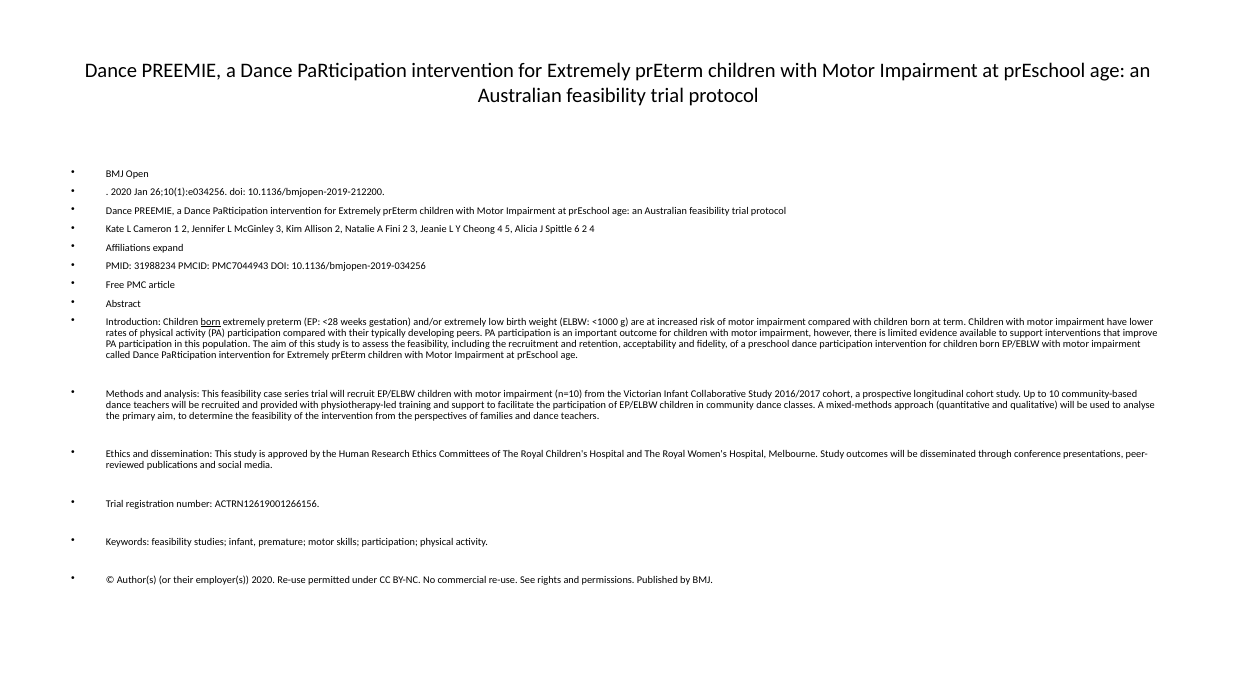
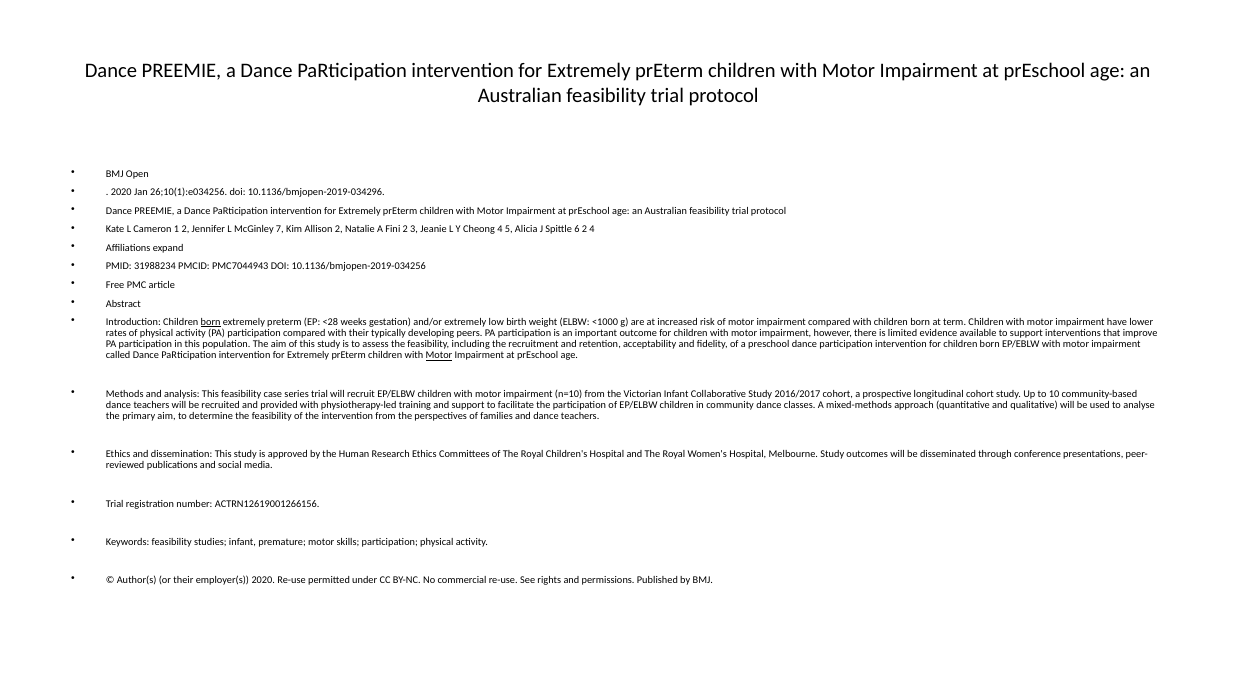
10.1136/bmjopen-2019-212200: 10.1136/bmjopen-2019-212200 -> 10.1136/bmjopen-2019-034296 (316, 192)
McGinley 3: 3 -> 7 (280, 229)
Motor underline: none -> present (439, 355)
